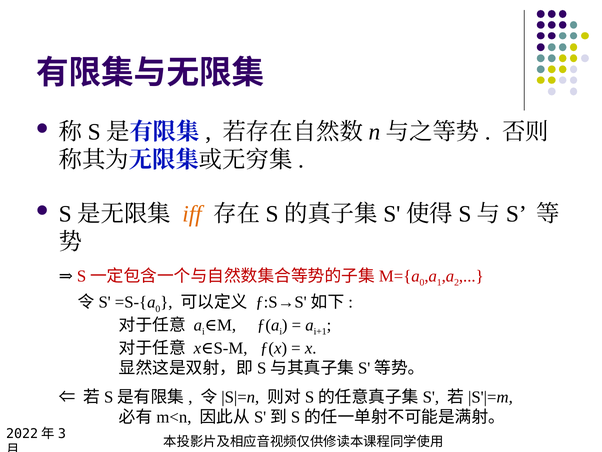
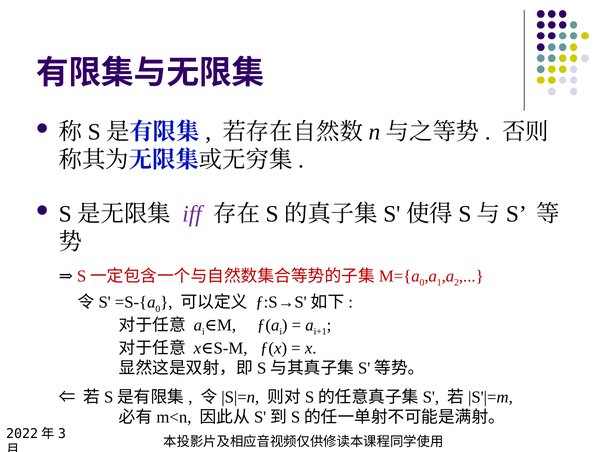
iff colour: orange -> purple (192, 214)
